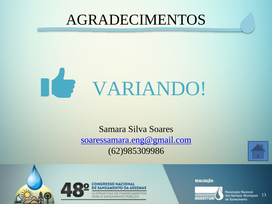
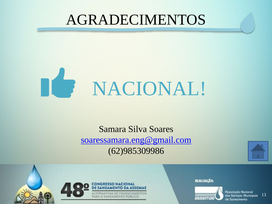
VARIANDO: VARIANDO -> NACIONAL (149, 89)
